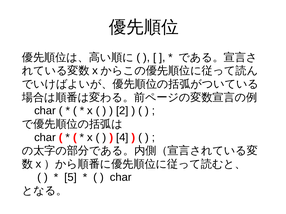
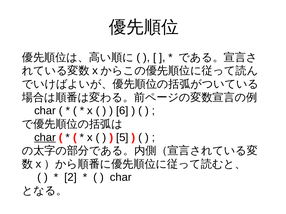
2: 2 -> 6 (122, 111)
char underline: none -> present (45, 138)
4: 4 -> 5 (122, 138)
5: 5 -> 2 (71, 178)
